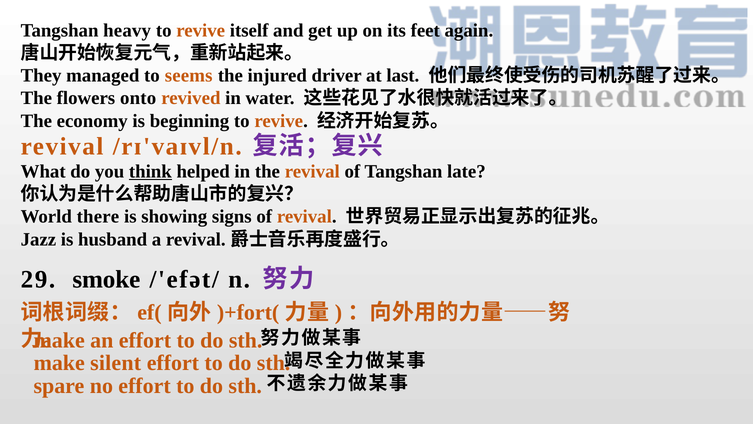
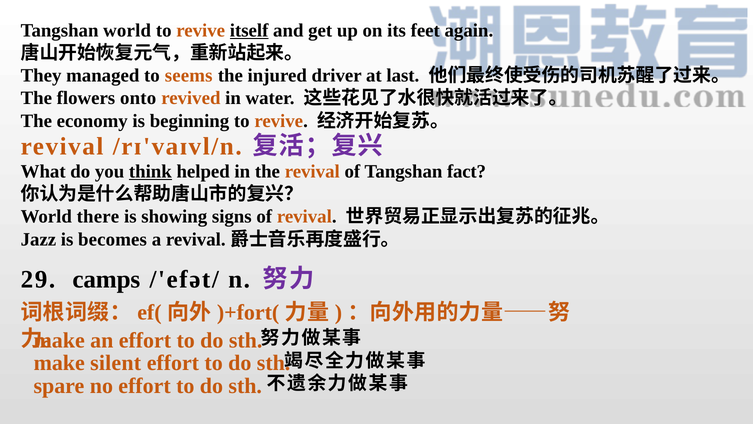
Tangshan heavy: heavy -> world (127, 30)
itself underline: none -> present (249, 30)
late: late -> fact (466, 171)
husband: husband -> becomes (112, 239)
smoke: smoke -> camps (106, 279)
